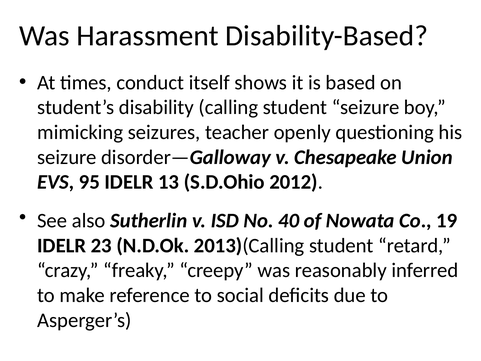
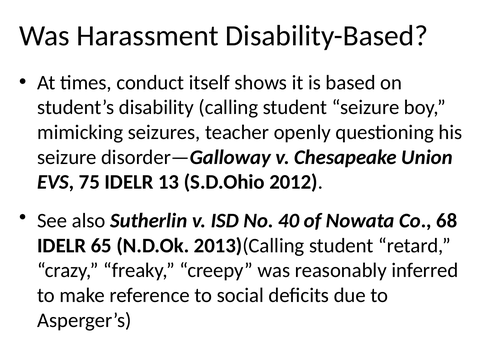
95: 95 -> 75 (89, 182)
19: 19 -> 68 (447, 220)
23: 23 -> 65 (101, 245)
